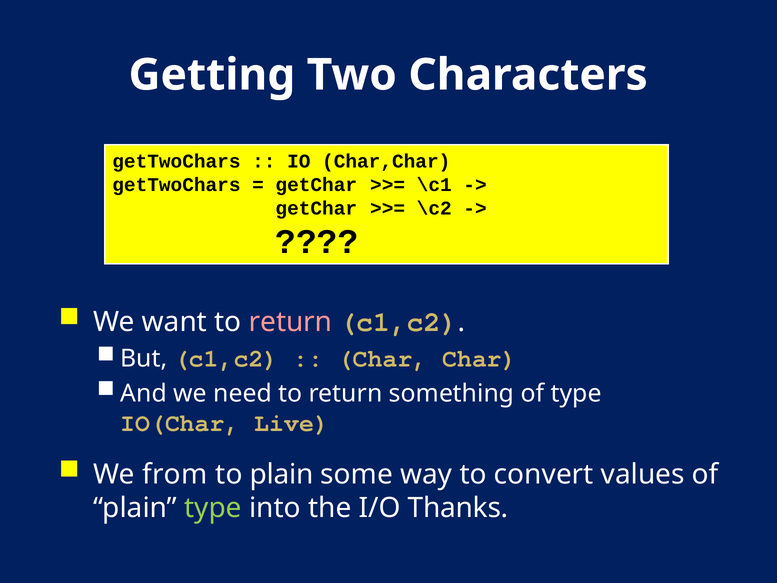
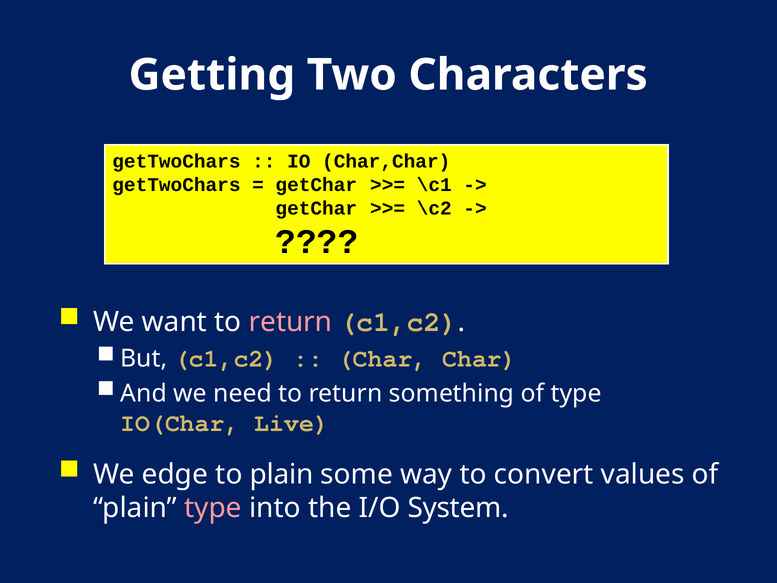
from: from -> edge (175, 474)
type colour: light green -> pink (213, 508)
Thanks: Thanks -> System (458, 508)
